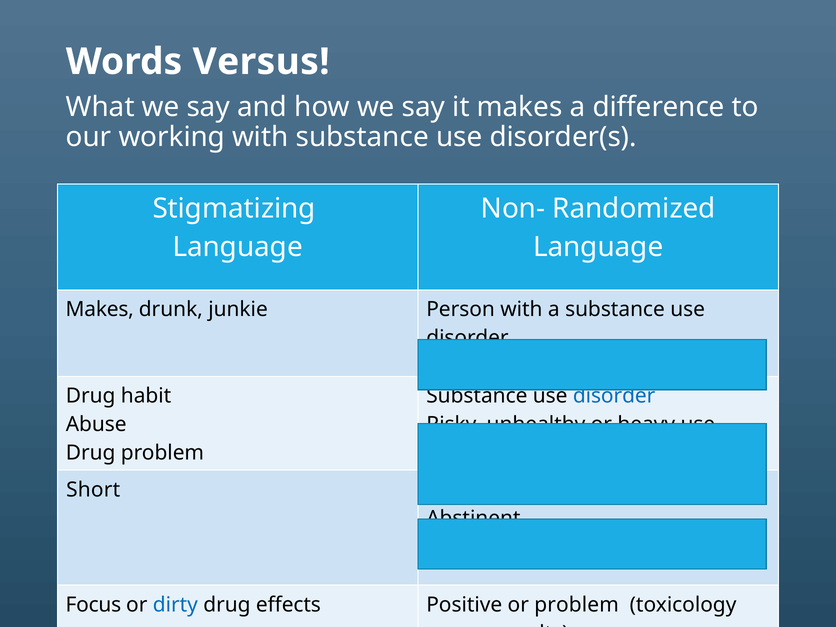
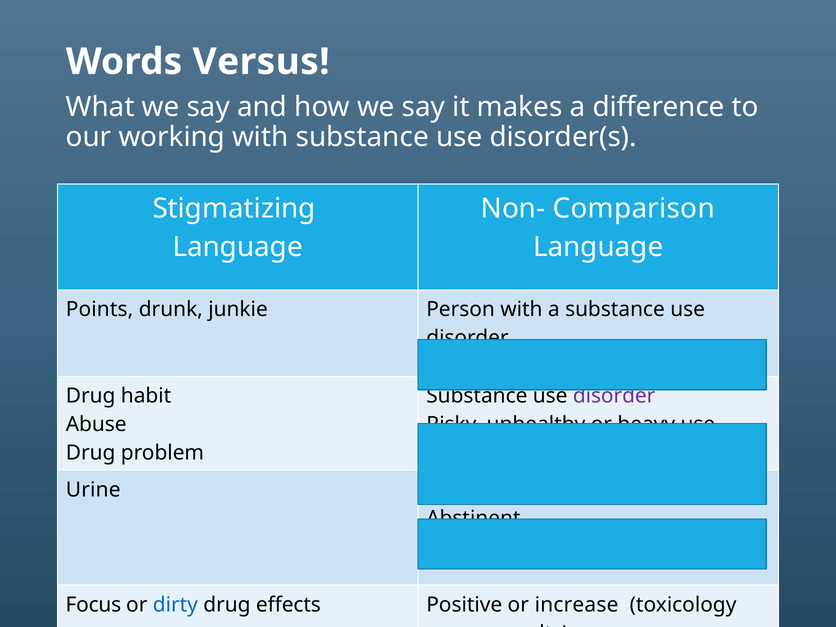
Randomized: Randomized -> Comparison (634, 209)
Makes: Makes -> Points (100, 309)
disorder colour: blue -> purple (614, 396)
Short: Short -> Urine (93, 490)
or problem: problem -> increase (577, 605)
